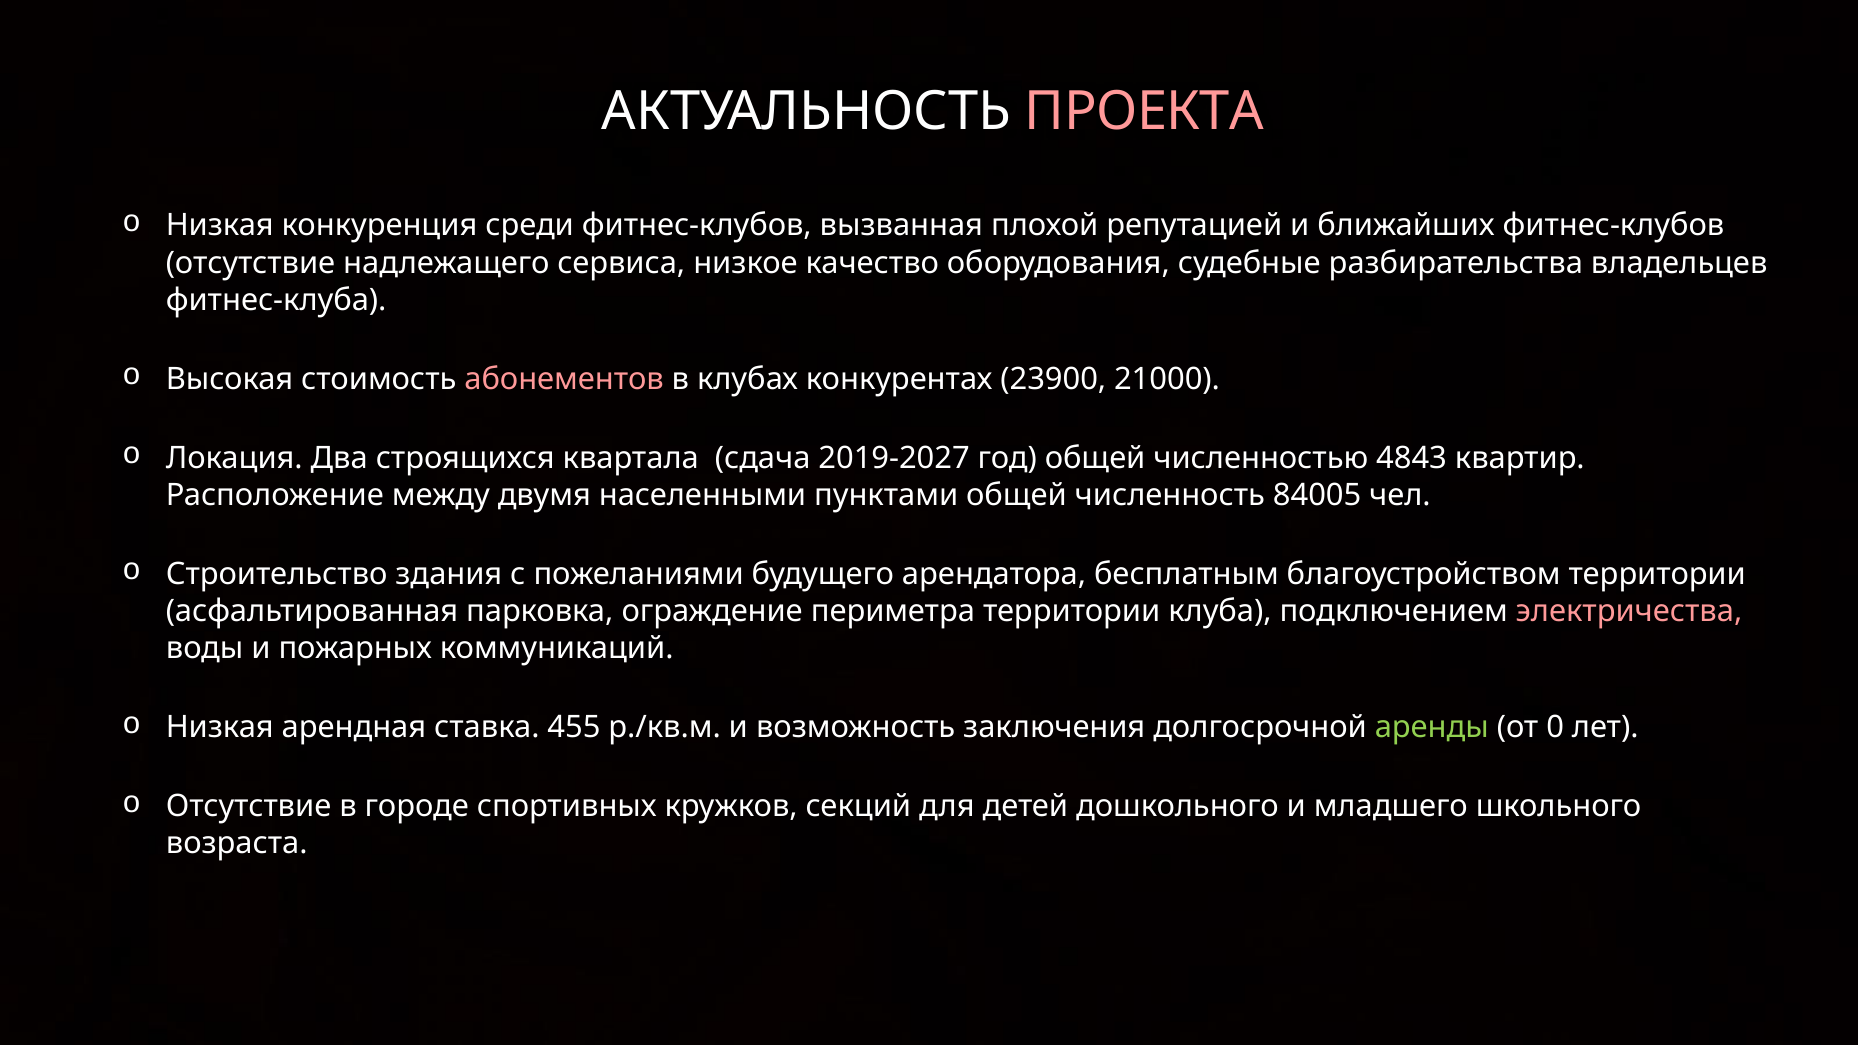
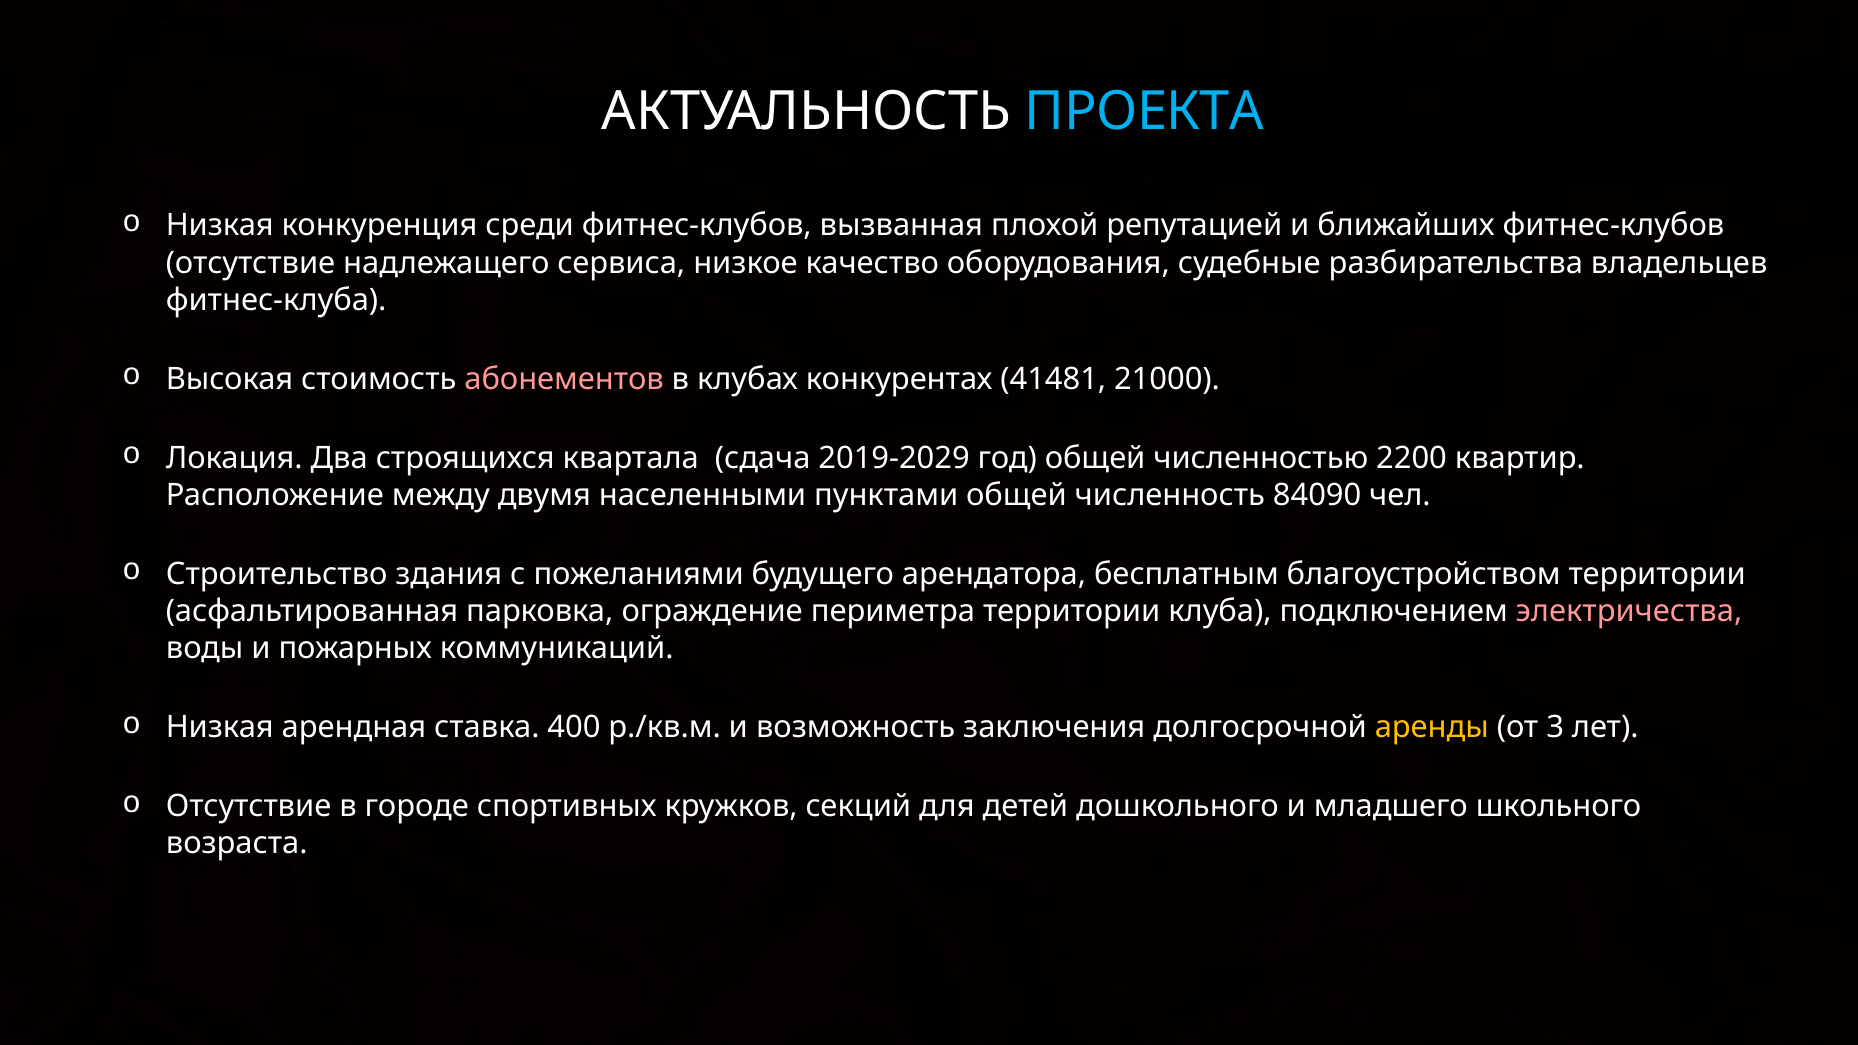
ПРОЕКТА colour: pink -> light blue (1144, 112)
23900: 23900 -> 41481 (1053, 379)
2019-2027: 2019-2027 -> 2019-2029 (894, 458)
4843: 4843 -> 2200 (1412, 458)
84005: 84005 -> 84090 (1317, 495)
455: 455 -> 400 (574, 727)
аренды colour: light green -> yellow (1432, 727)
0: 0 -> 3 (1555, 727)
